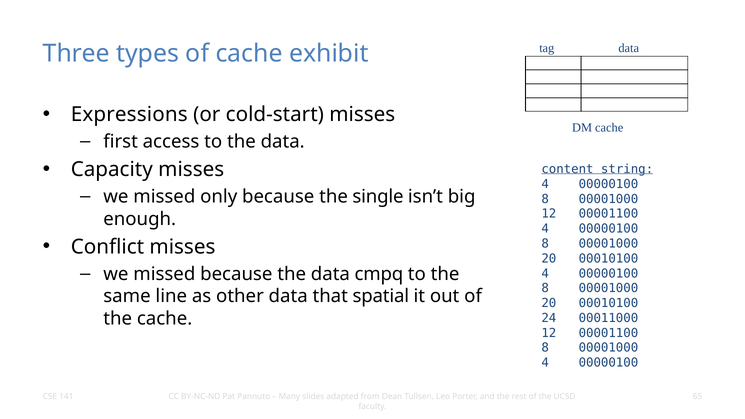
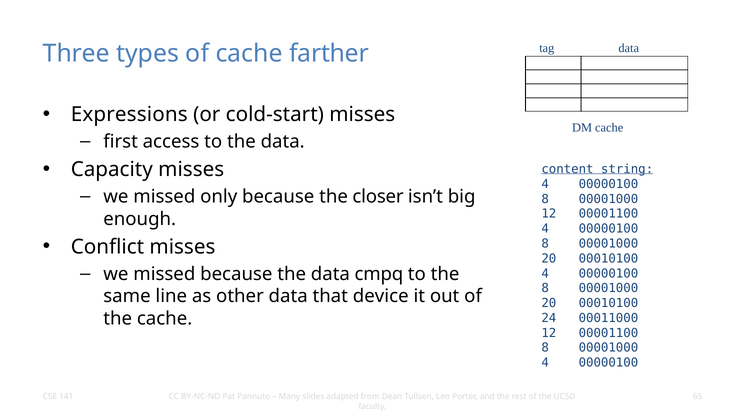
exhibit: exhibit -> farther (329, 53)
single: single -> closer (378, 197)
spatial: spatial -> device (381, 296)
